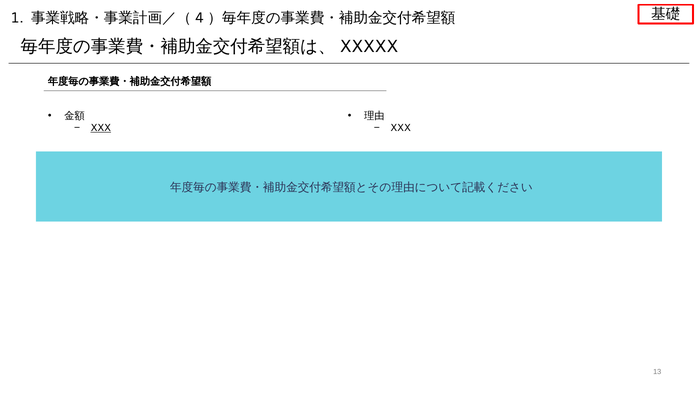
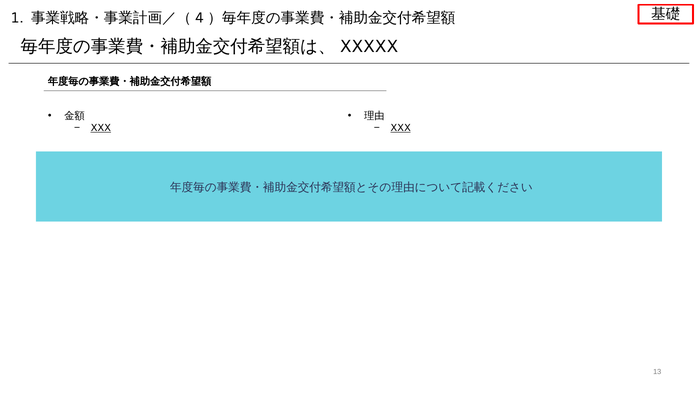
XXX underline: none -> present (400, 128)
